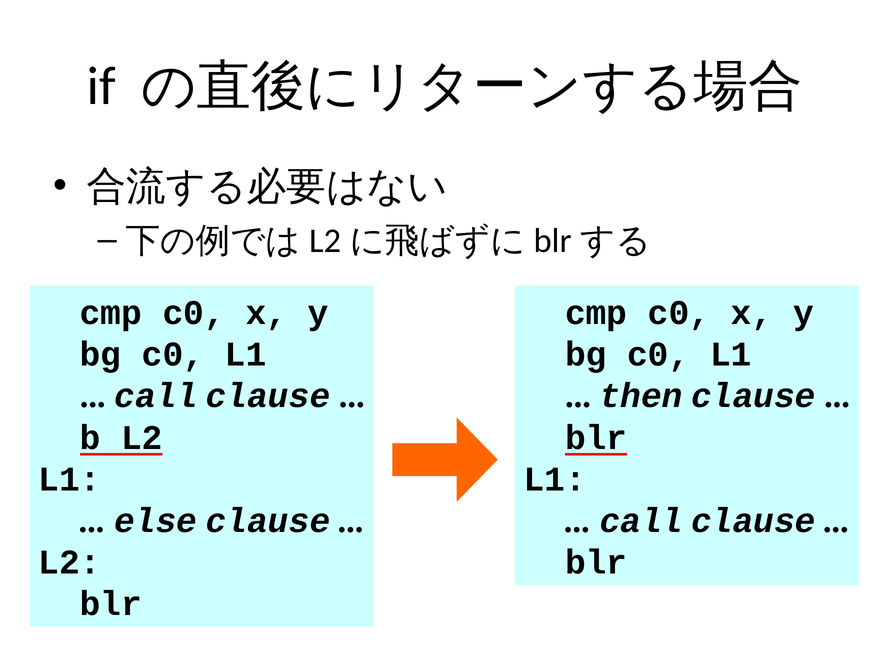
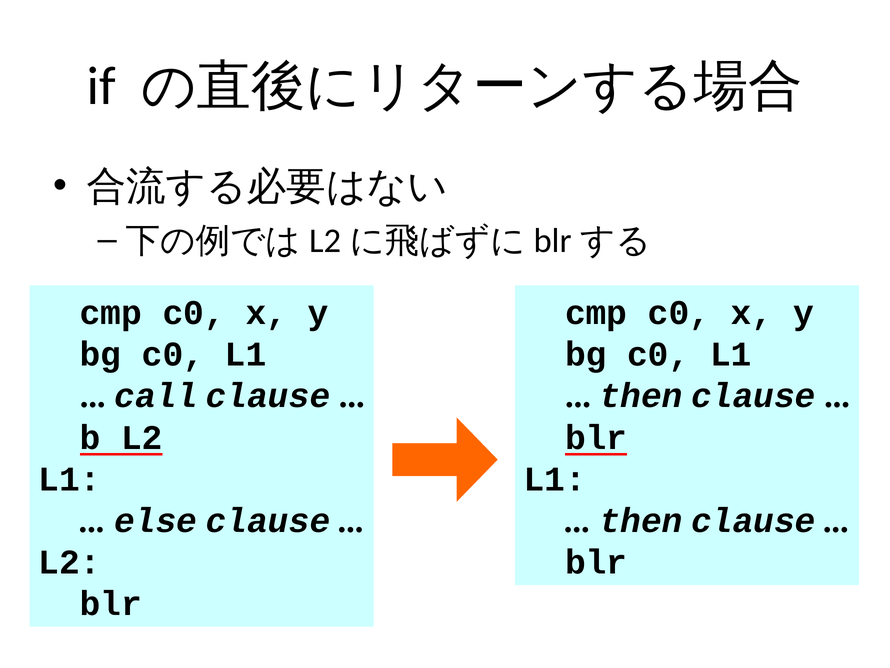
call: call -> then (641, 520)
